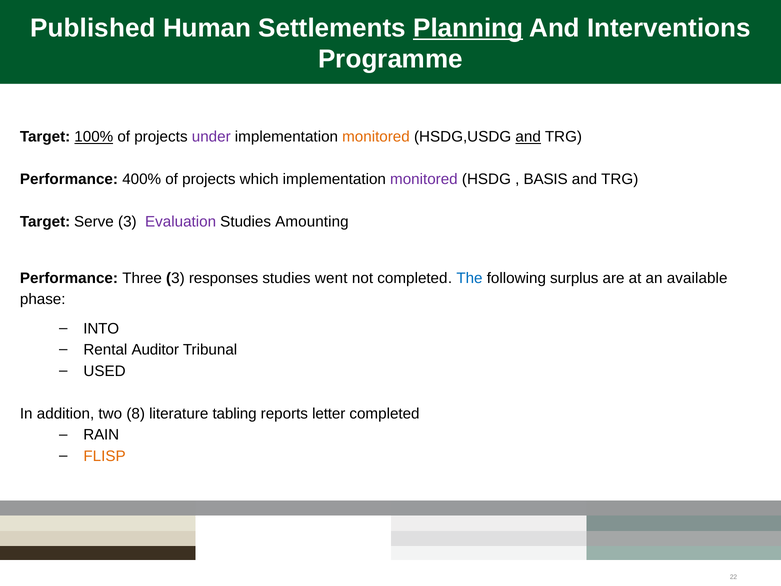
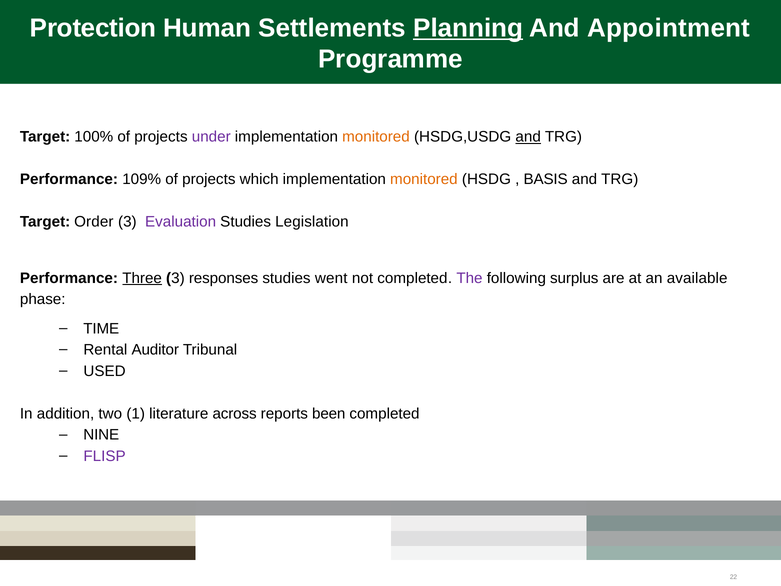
Published: Published -> Protection (93, 28)
Interventions: Interventions -> Appointment (669, 28)
100% underline: present -> none (94, 137)
400%: 400% -> 109% (142, 179)
monitored colour: purple -> orange (424, 179)
Serve: Serve -> Order (94, 222)
Amounting: Amounting -> Legislation (312, 222)
Three underline: none -> present (142, 278)
The colour: blue -> purple (469, 278)
INTO: INTO -> TIME (101, 328)
8: 8 -> 1 (136, 413)
tabling: tabling -> across (235, 413)
letter: letter -> been (329, 413)
RAIN: RAIN -> NINE (101, 435)
FLISP colour: orange -> purple (105, 456)
